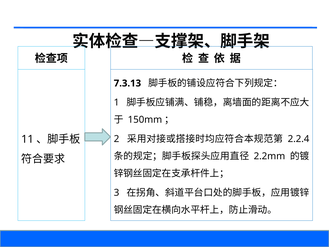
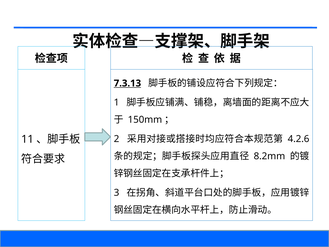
7.3.13 underline: none -> present (127, 83)
2.2.4: 2.2.4 -> 4.2.6 (299, 139)
2.2mm: 2.2mm -> 8.2mm (269, 156)
